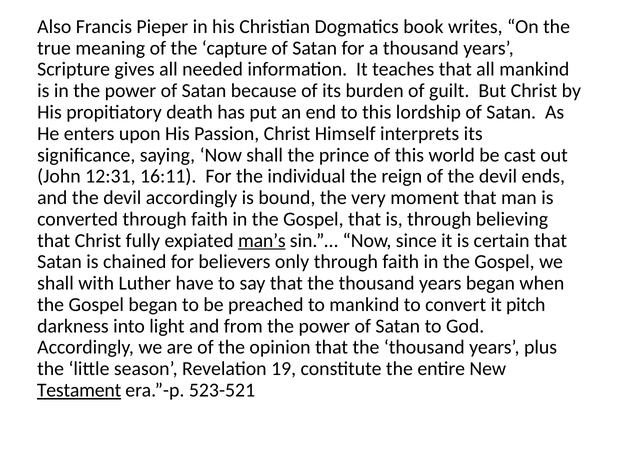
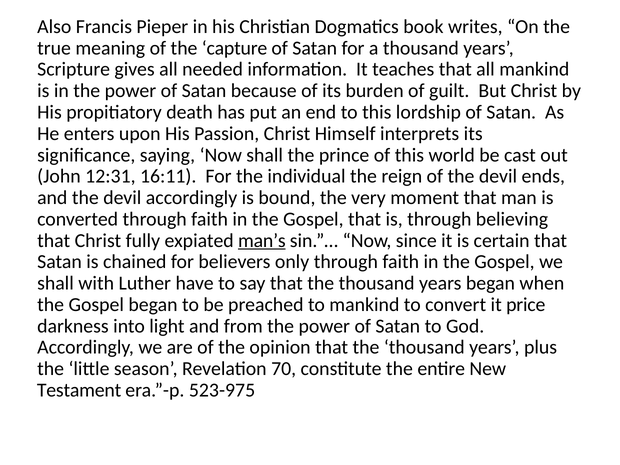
pitch: pitch -> price (526, 305)
19: 19 -> 70 (284, 369)
Testament underline: present -> none (79, 390)
523-521: 523-521 -> 523-975 (222, 390)
